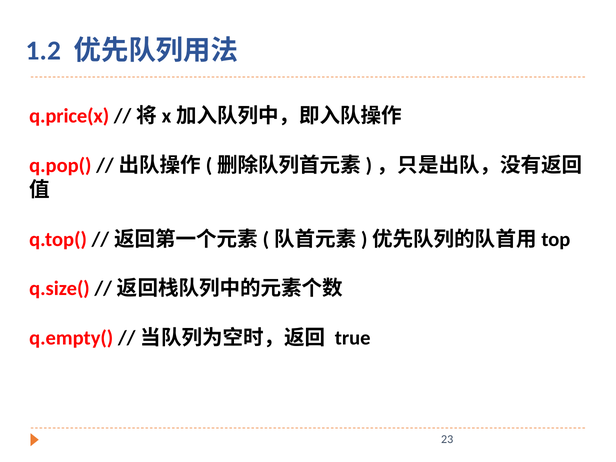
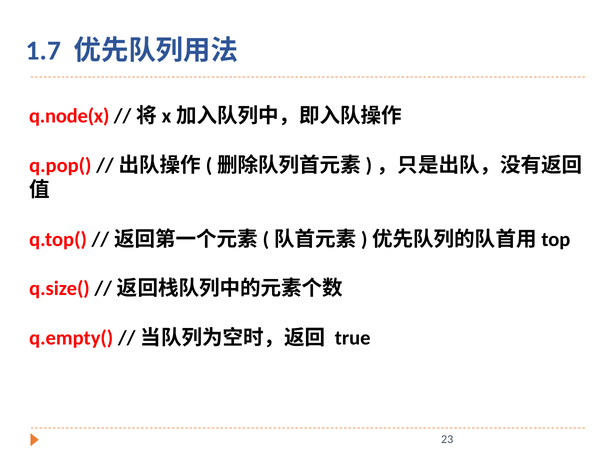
1.2: 1.2 -> 1.7 (43, 51)
q.price(x: q.price(x -> q.node(x (69, 116)
